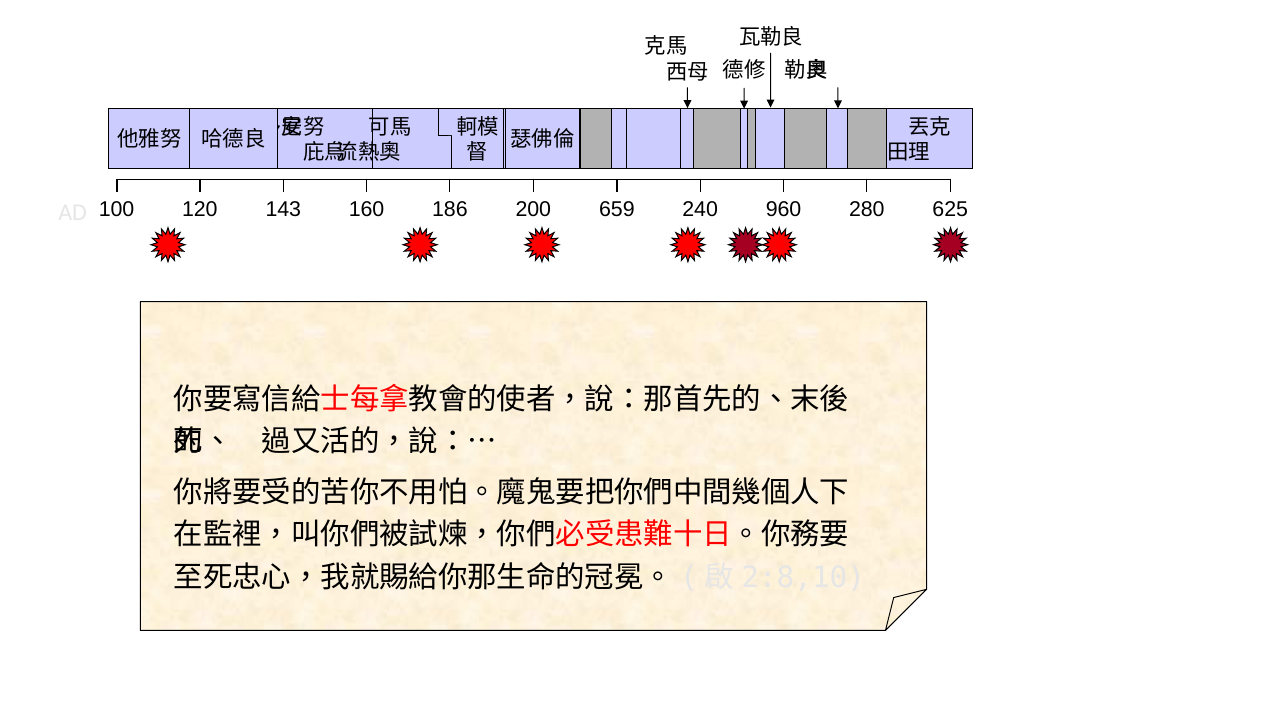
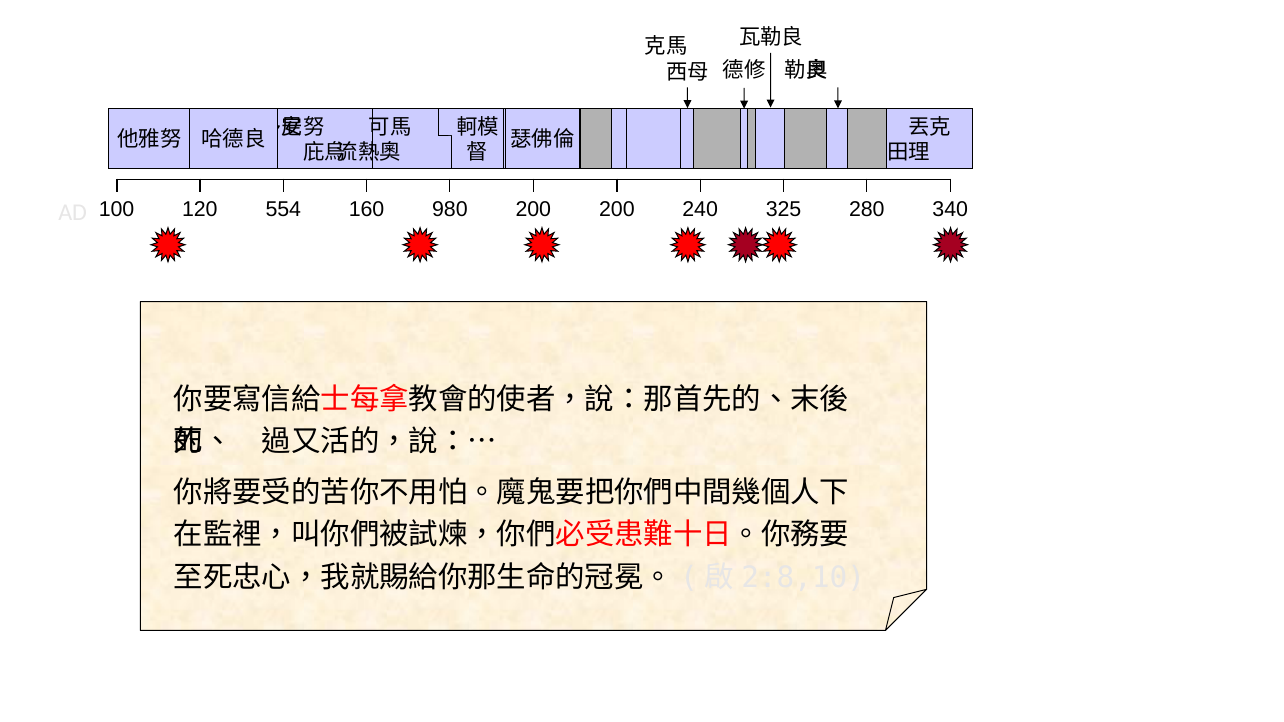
143: 143 -> 554 (283, 209)
186: 186 -> 980 (450, 209)
200 659: 659 -> 200 (617, 209)
960: 960 -> 325 (784, 209)
625: 625 -> 340 (950, 209)
